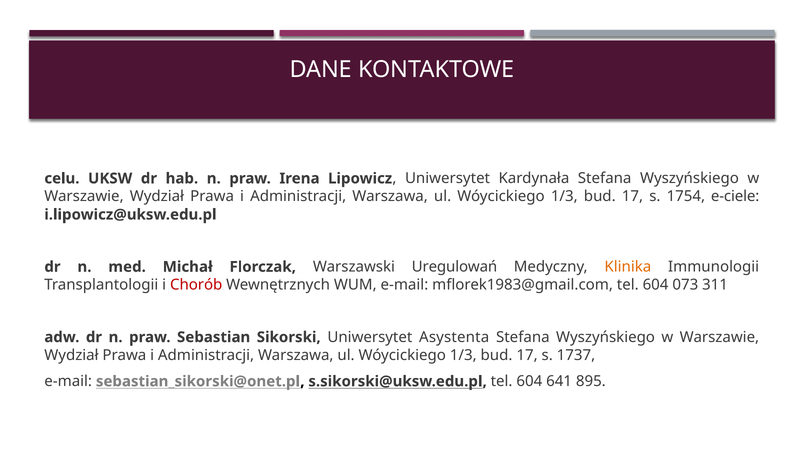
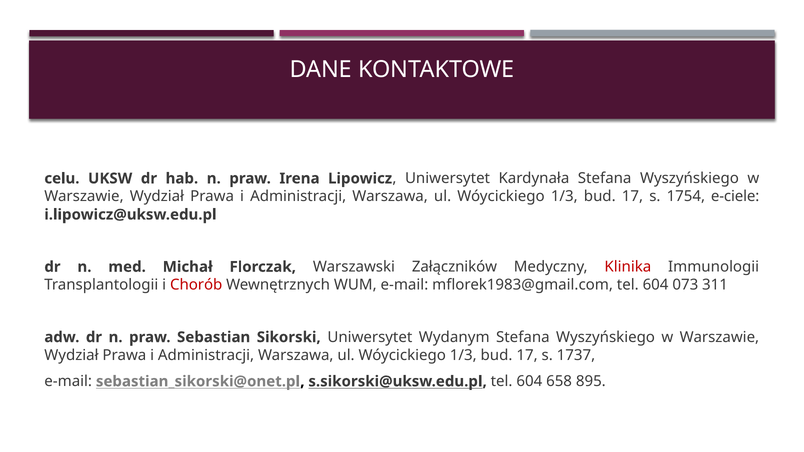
Uregulowań: Uregulowań -> Załączników (454, 267)
Klinika colour: orange -> red (628, 267)
Asystenta: Asystenta -> Wydanym (454, 337)
641: 641 -> 658 (559, 382)
